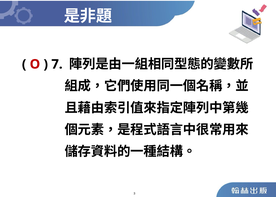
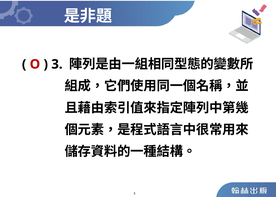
7: 7 -> 3 (57, 64)
